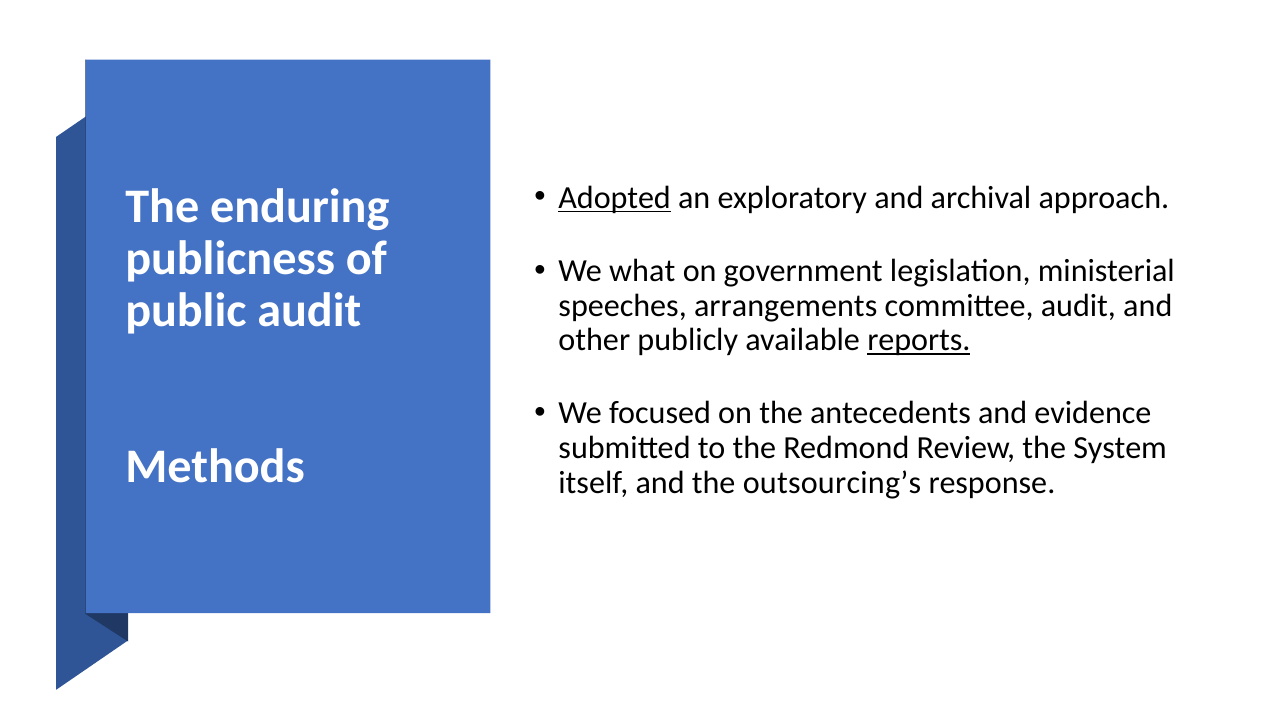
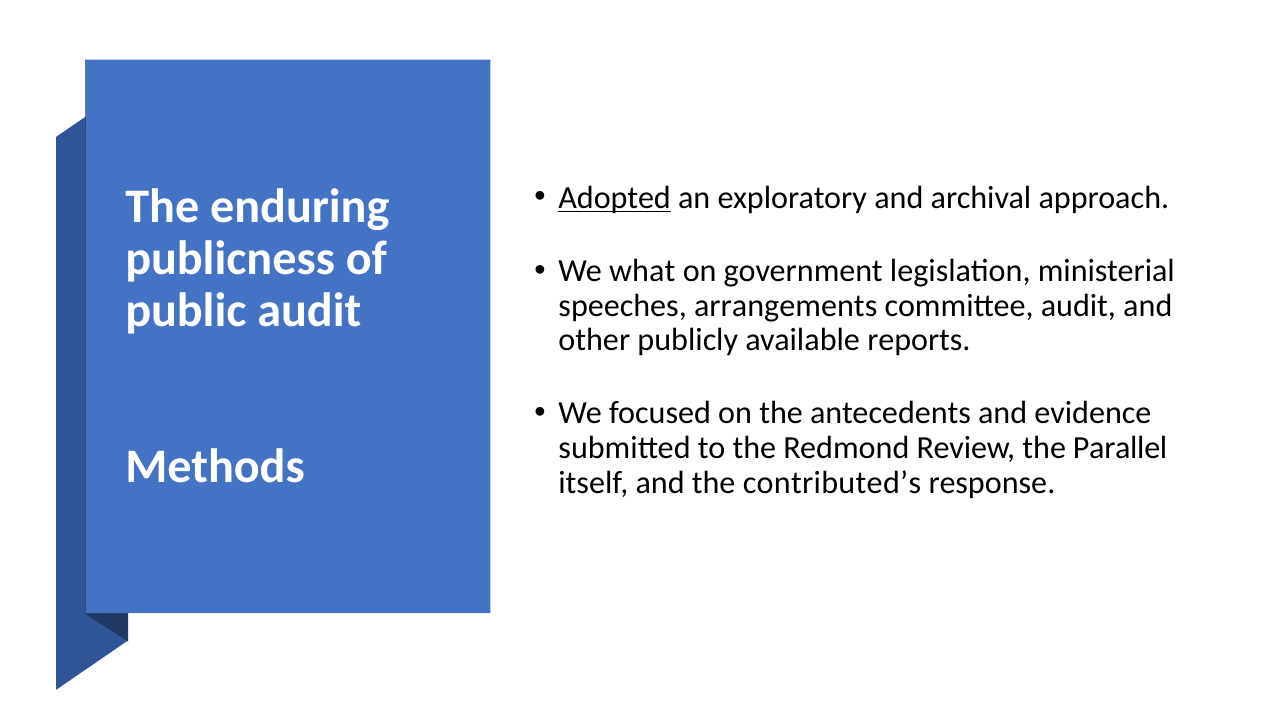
reports underline: present -> none (919, 340)
System: System -> Parallel (1120, 448)
outsourcing’s: outsourcing’s -> contributed’s (832, 482)
